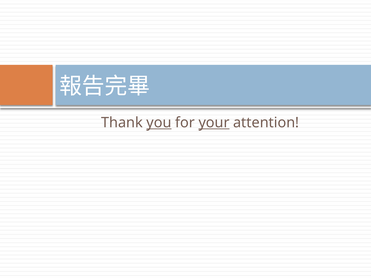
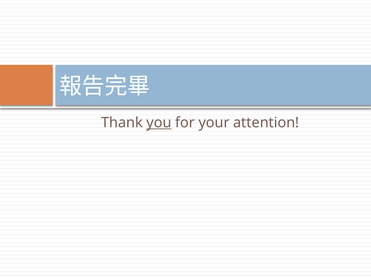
your underline: present -> none (214, 123)
